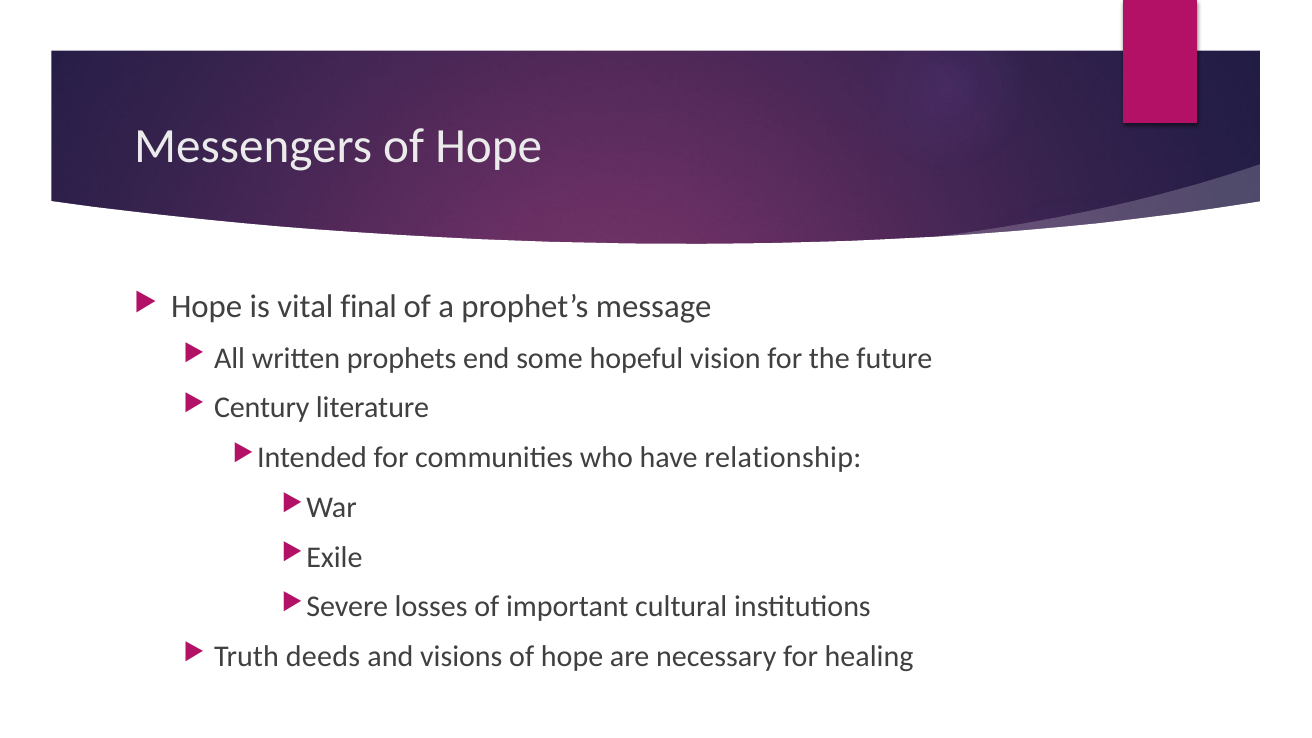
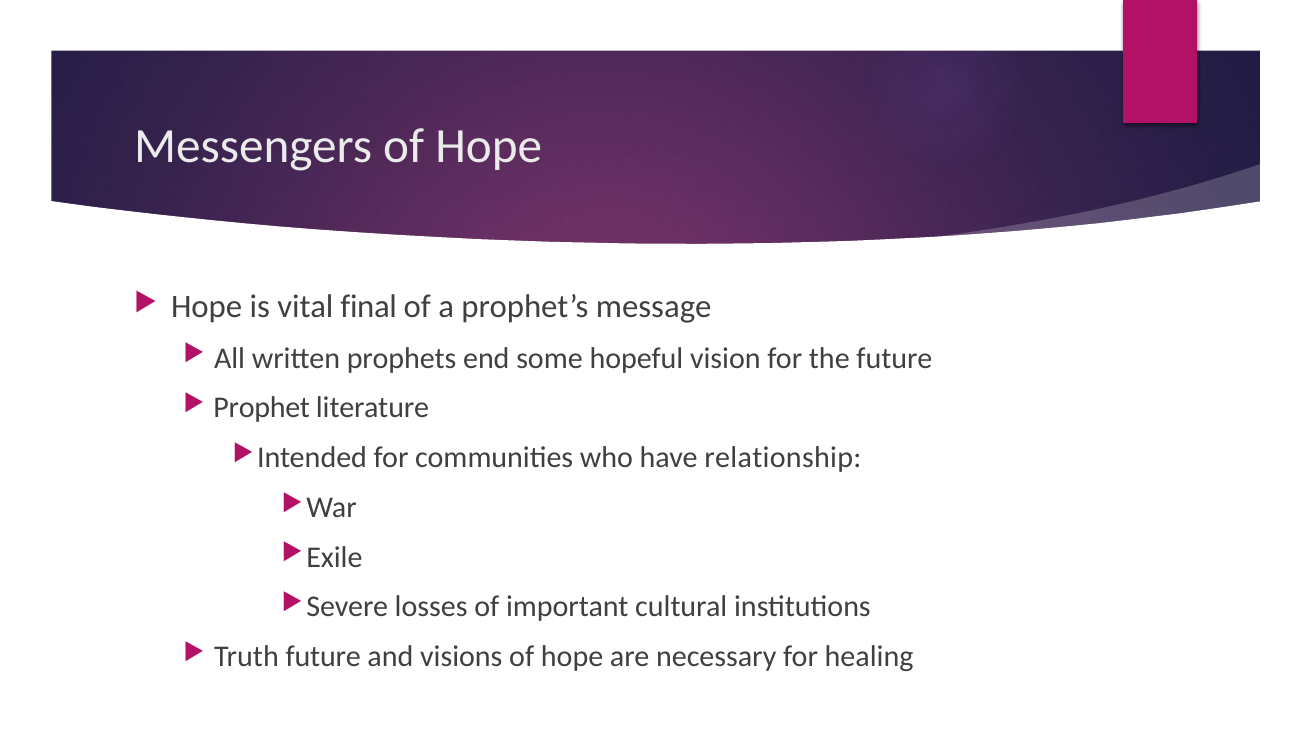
Century: Century -> Prophet (262, 408)
Truth deeds: deeds -> future (323, 657)
